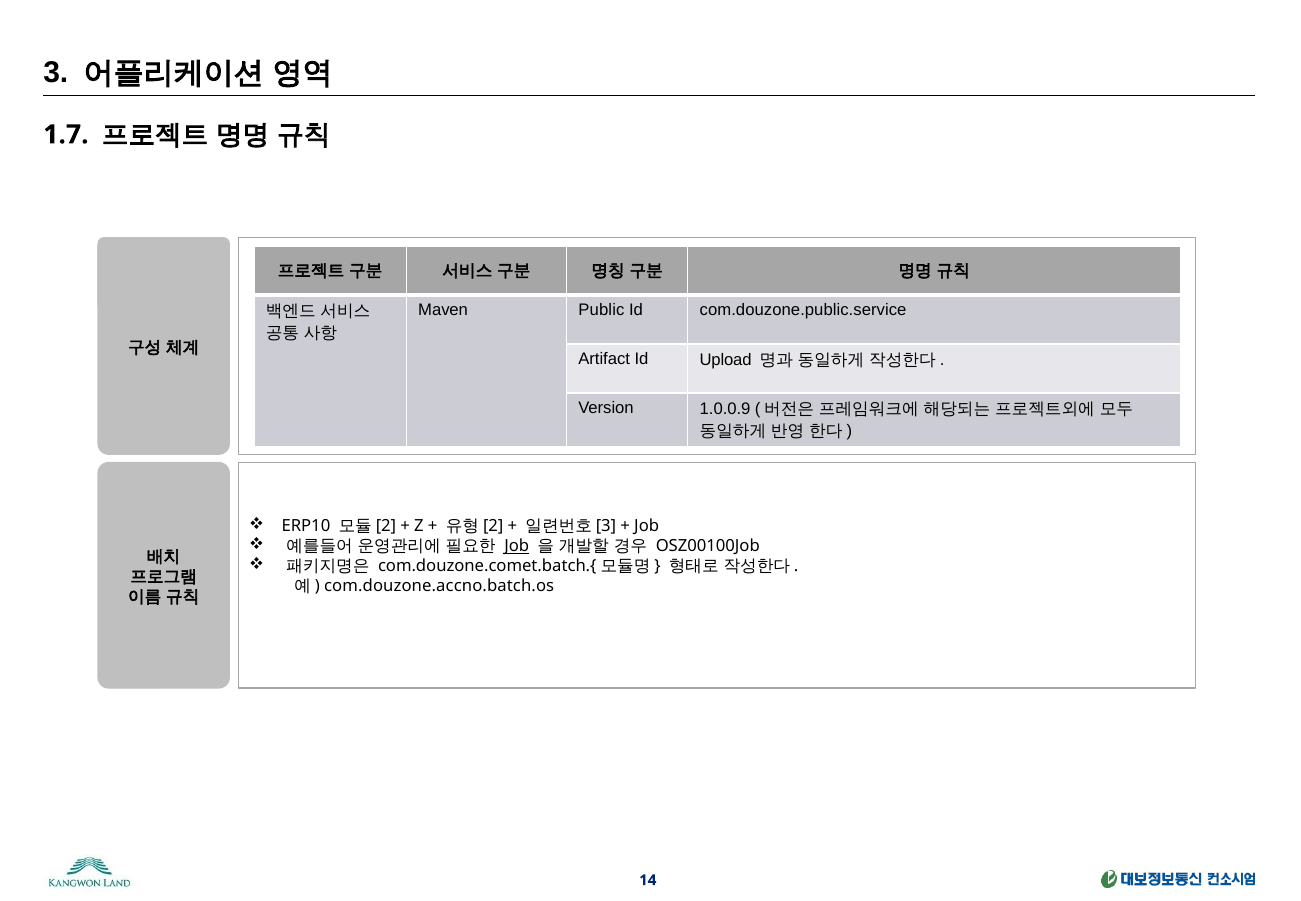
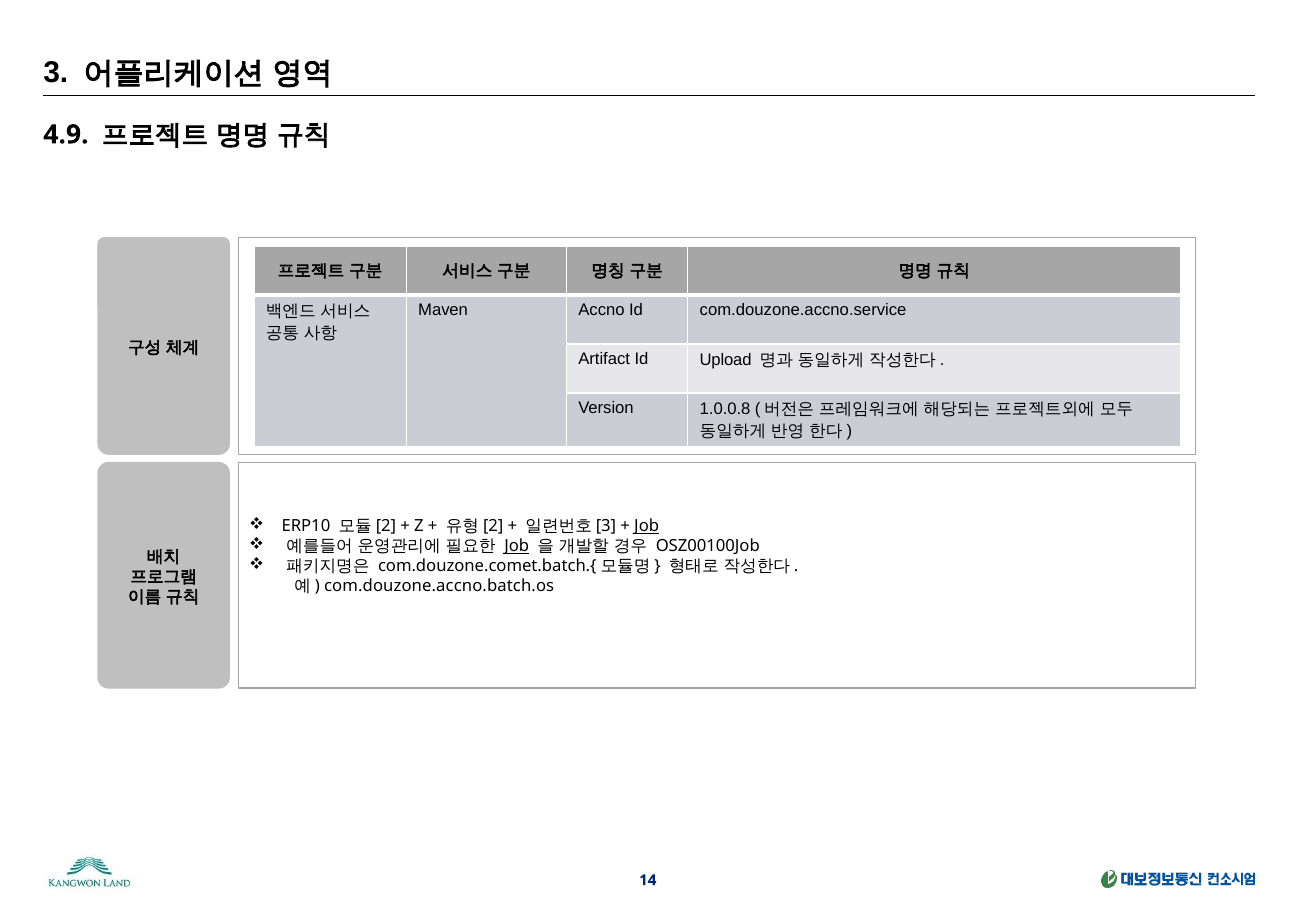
1.7: 1.7 -> 4.9 (66, 135)
Public: Public -> Accno (602, 310)
com.douzone.public.service: com.douzone.public.service -> com.douzone.accno.service (803, 310)
1.0.0.9: 1.0.0.9 -> 1.0.0.8 (725, 409)
Job underline: none -> present (647, 526)
